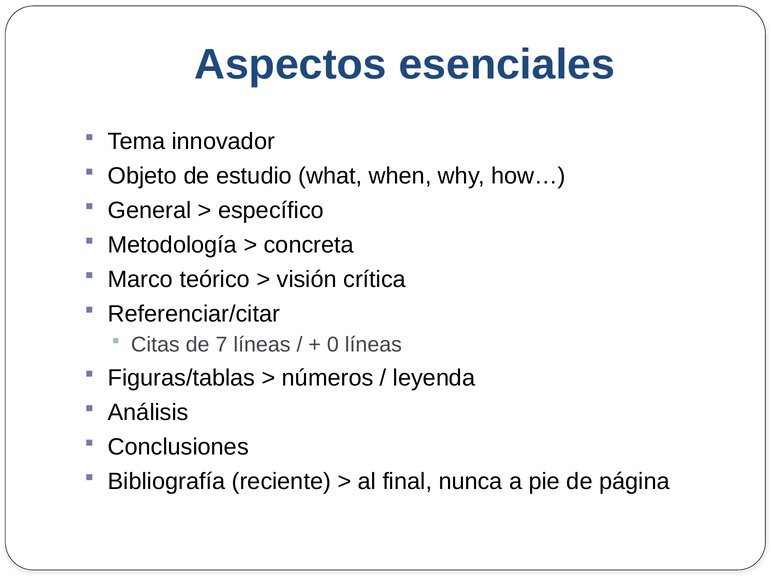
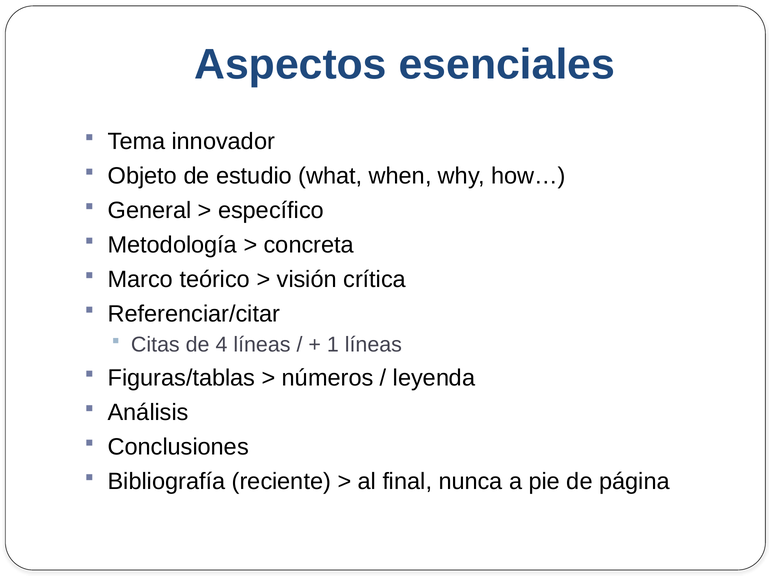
7: 7 -> 4 (222, 345)
0: 0 -> 1 (333, 345)
